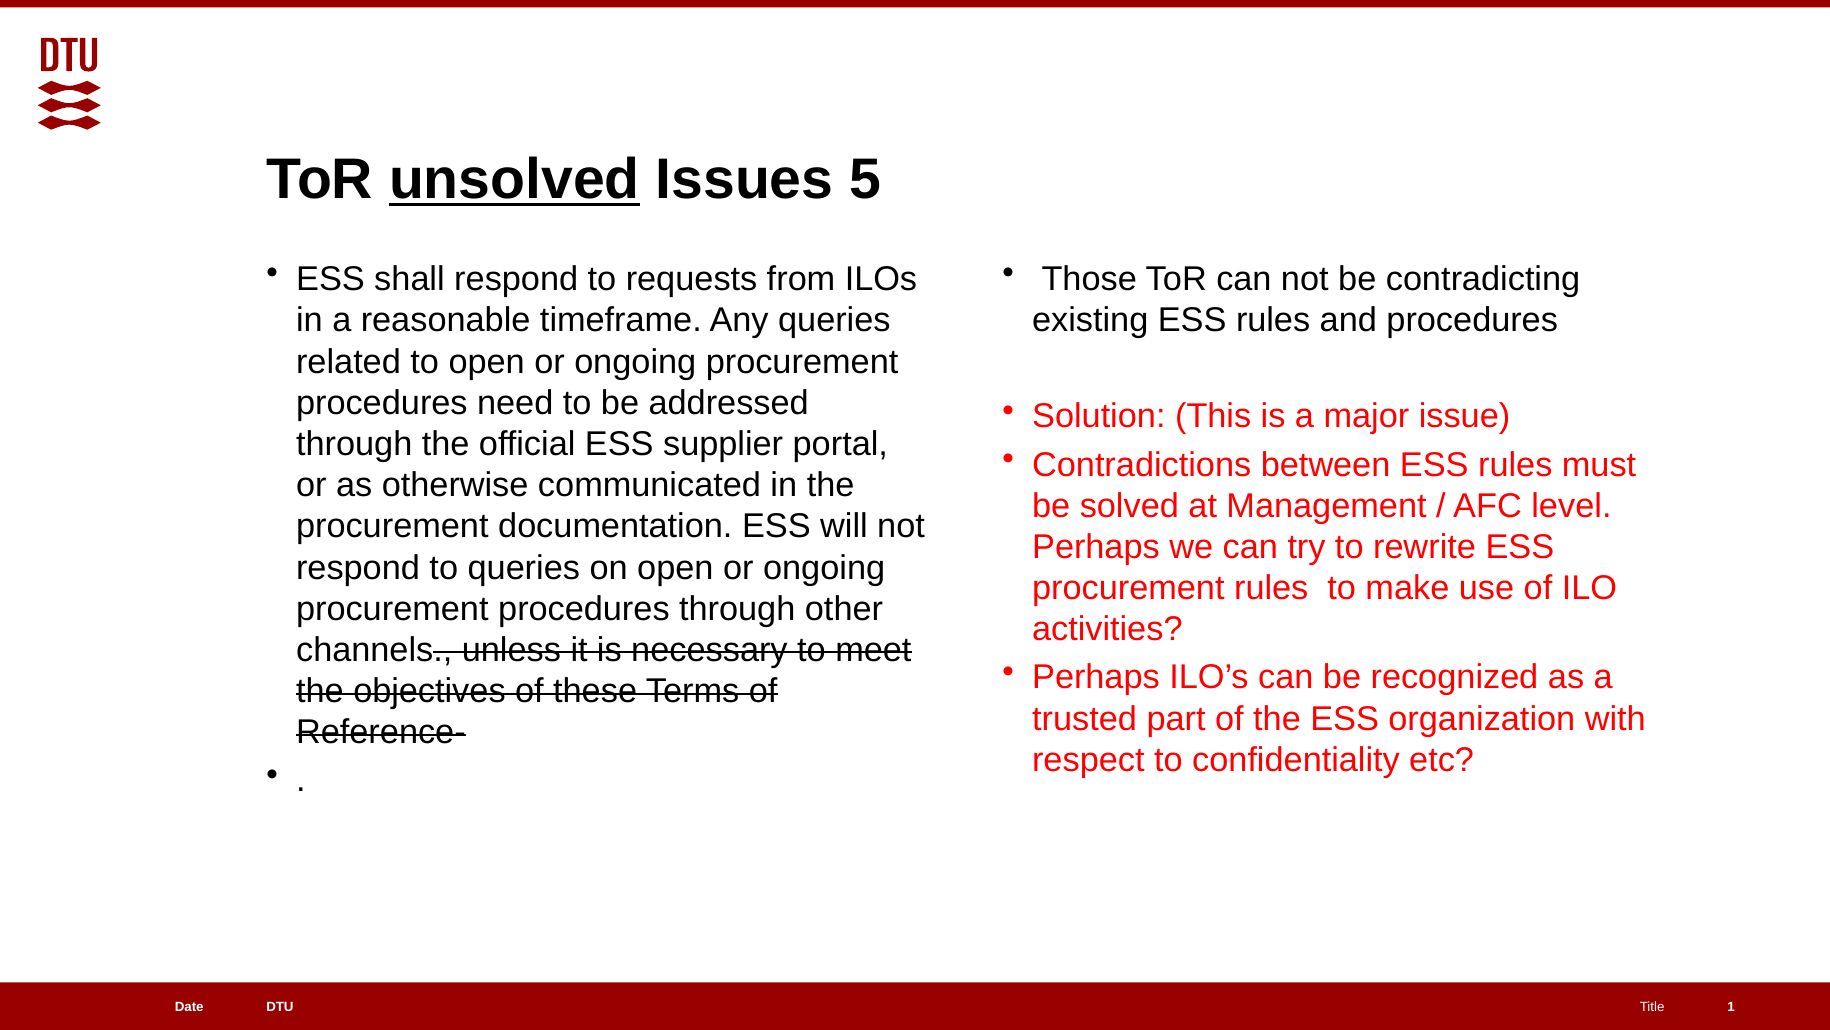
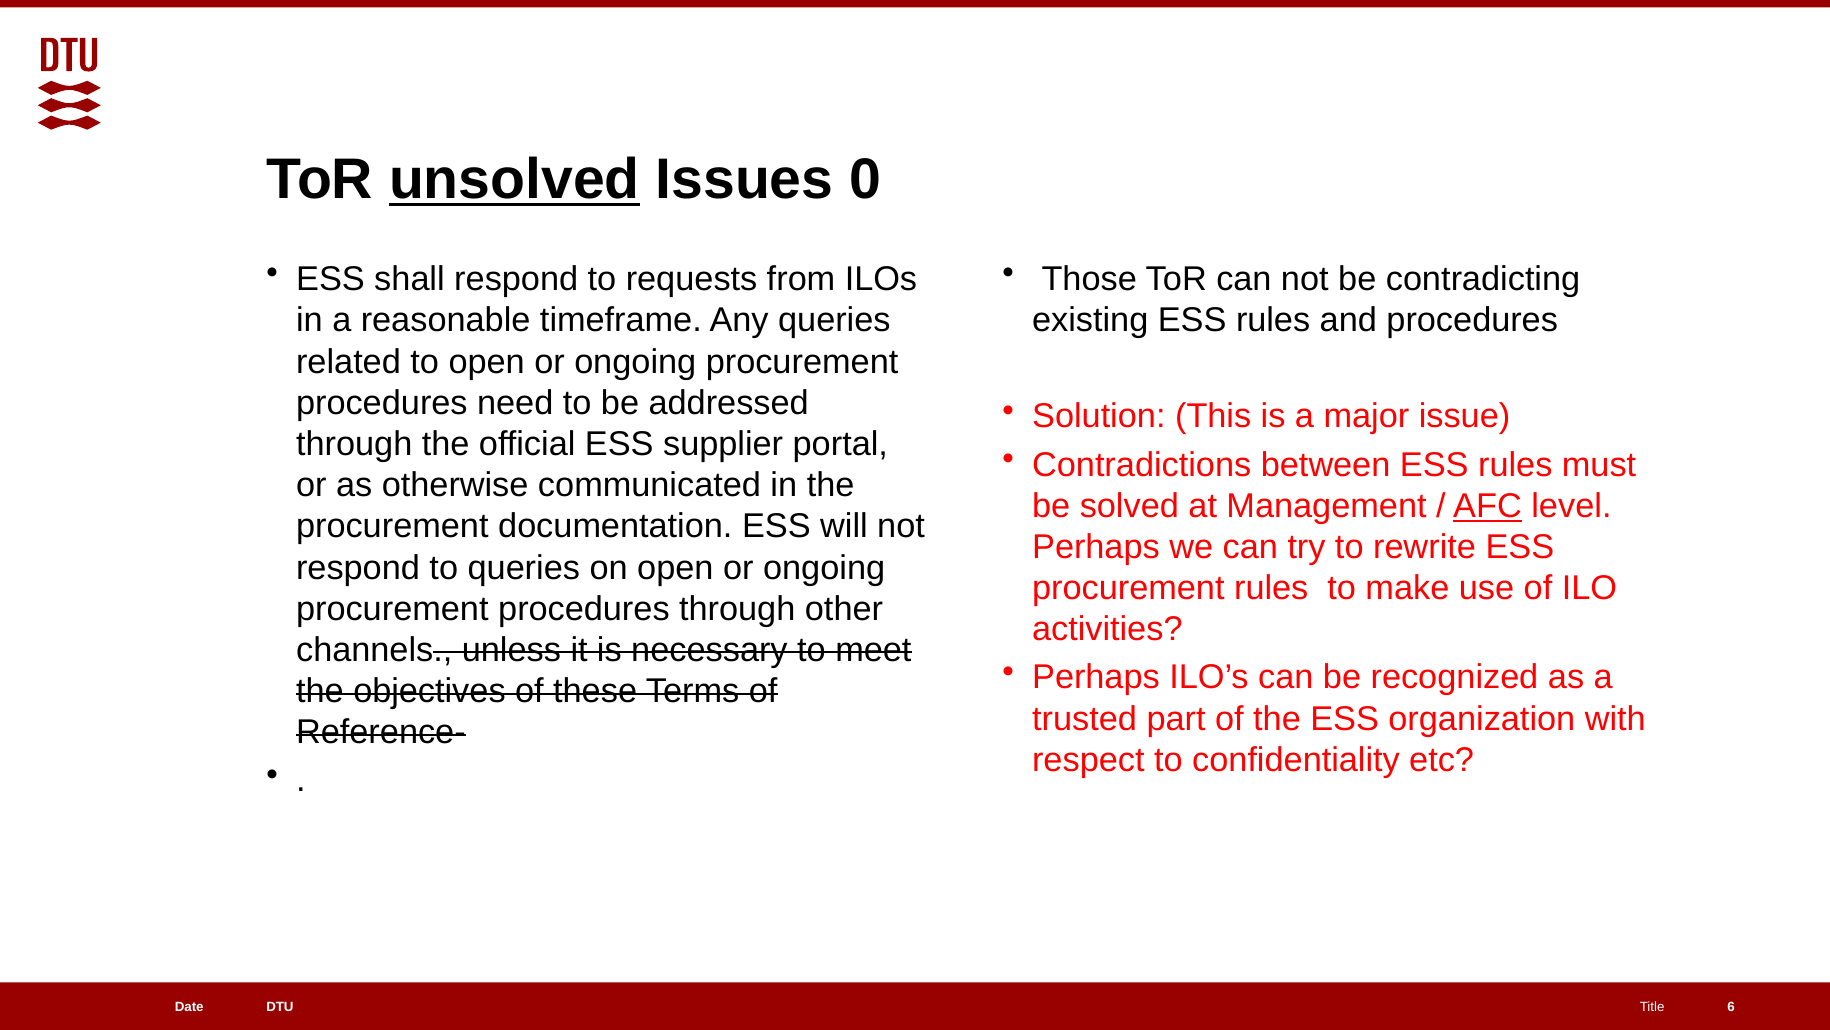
5: 5 -> 0 (865, 180)
AFC underline: none -> present (1488, 506)
1: 1 -> 6 (1731, 1007)
